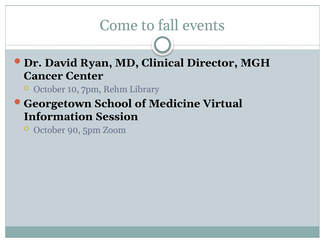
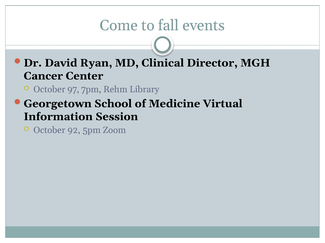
10: 10 -> 97 (73, 90)
90: 90 -> 92 (74, 131)
